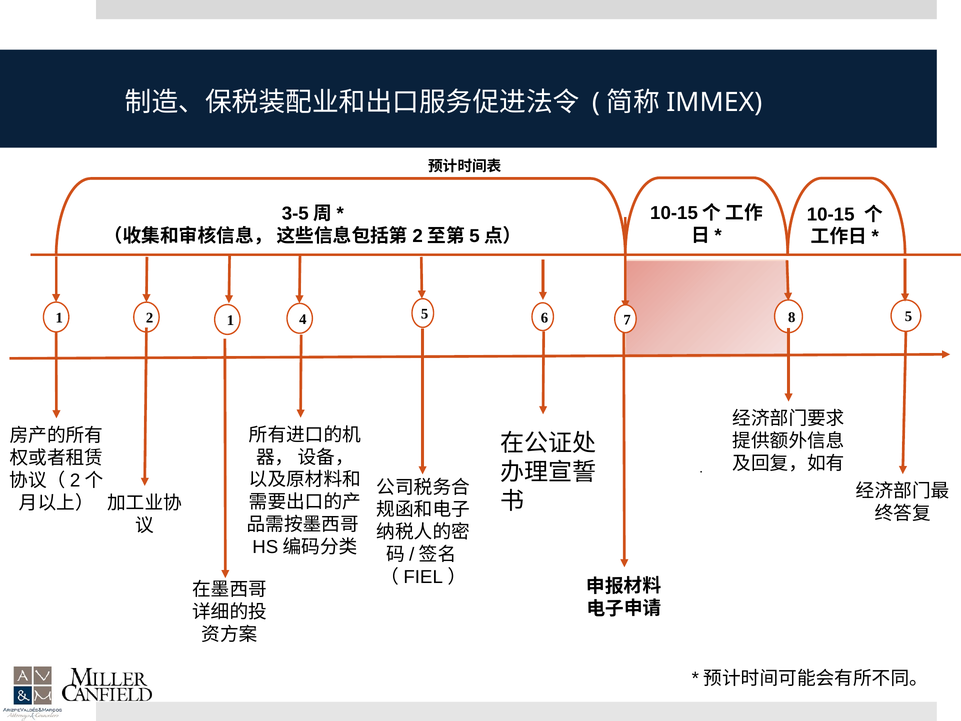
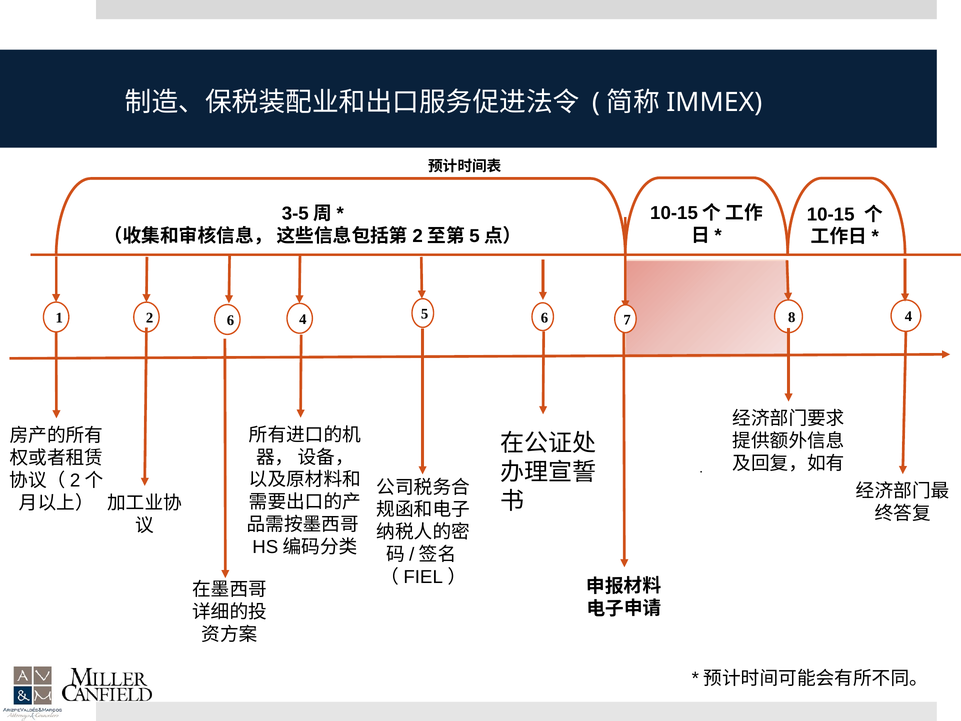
8 5: 5 -> 4 (908, 317)
2 1: 1 -> 6 (230, 320)
